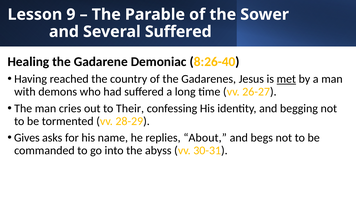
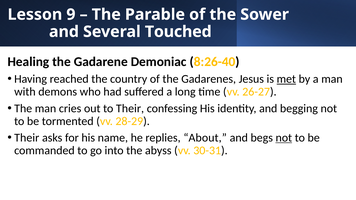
Several Suffered: Suffered -> Touched (178, 32)
Gives: Gives -> Their (27, 138)
not underline: none -> present (284, 138)
